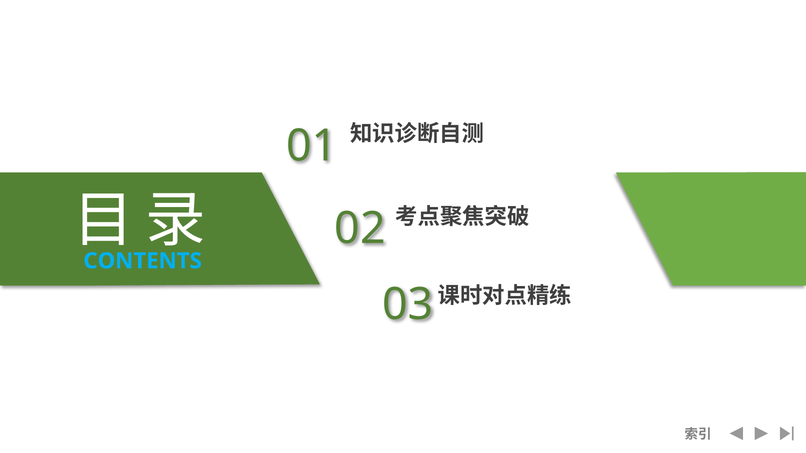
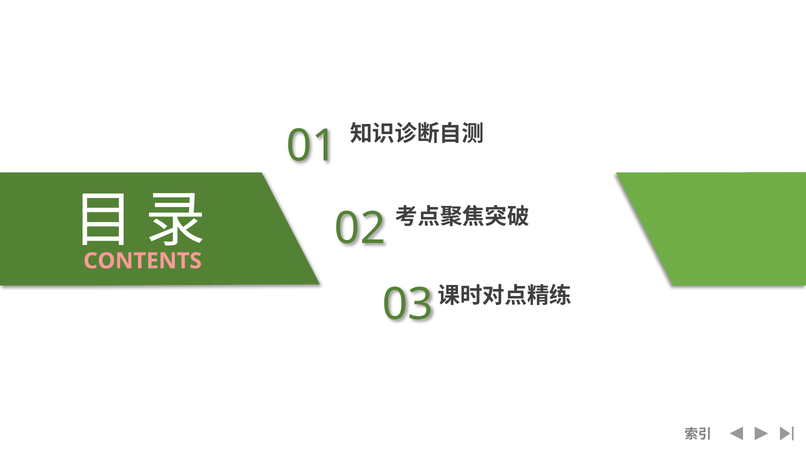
CONTENTS colour: light blue -> pink (143, 261)
